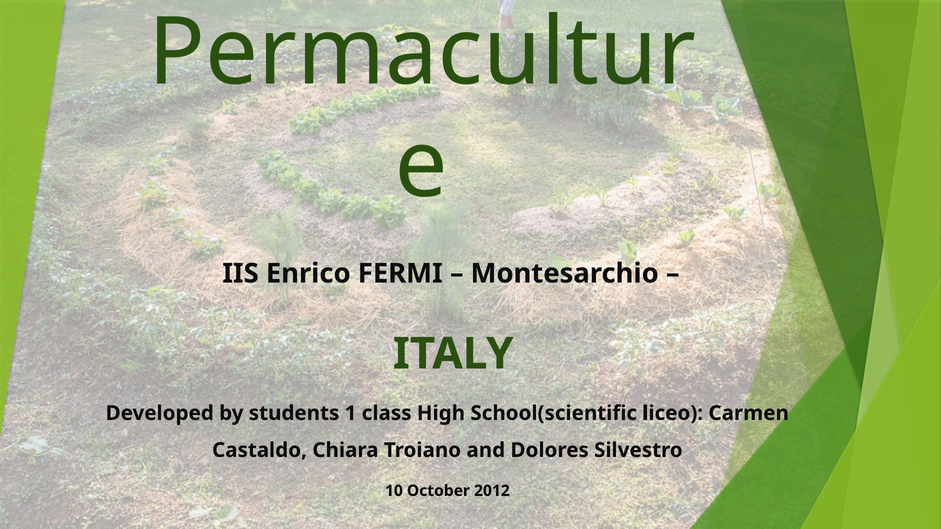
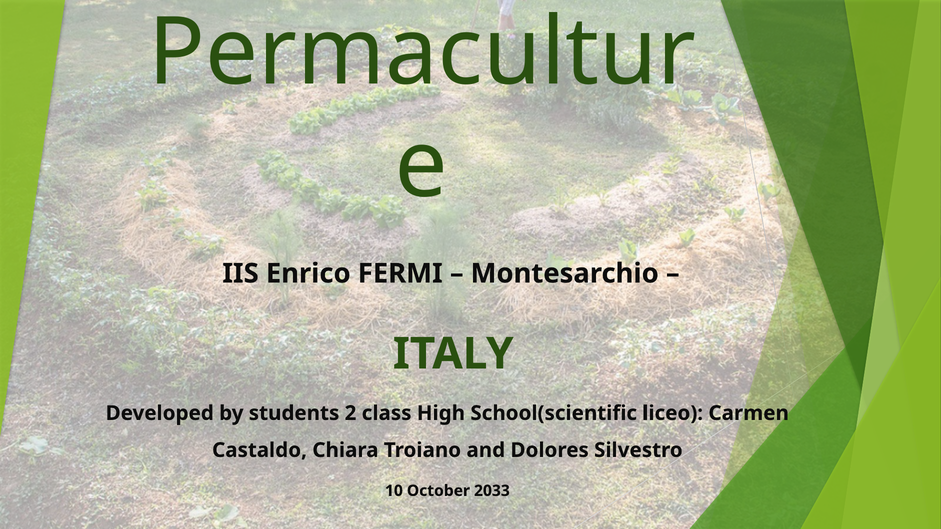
1: 1 -> 2 (351, 413)
2012: 2012 -> 2033 (492, 491)
